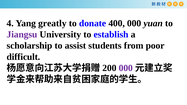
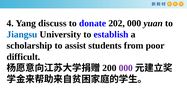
greatly: greatly -> discuss (52, 23)
400: 400 -> 202 (117, 23)
Jiangsu colour: purple -> blue (22, 34)
